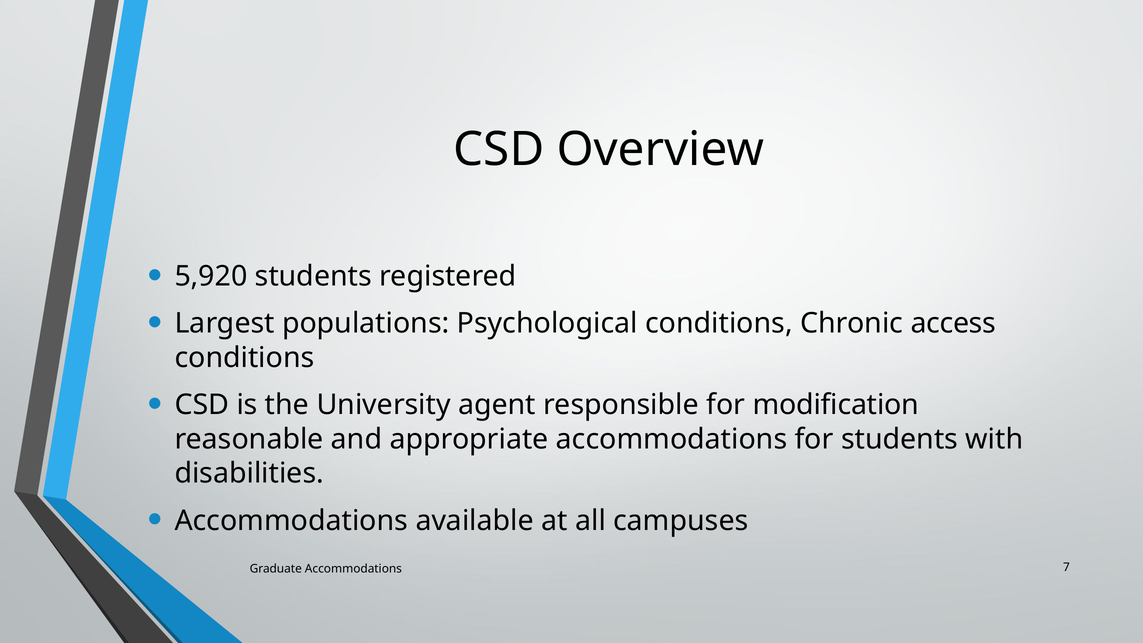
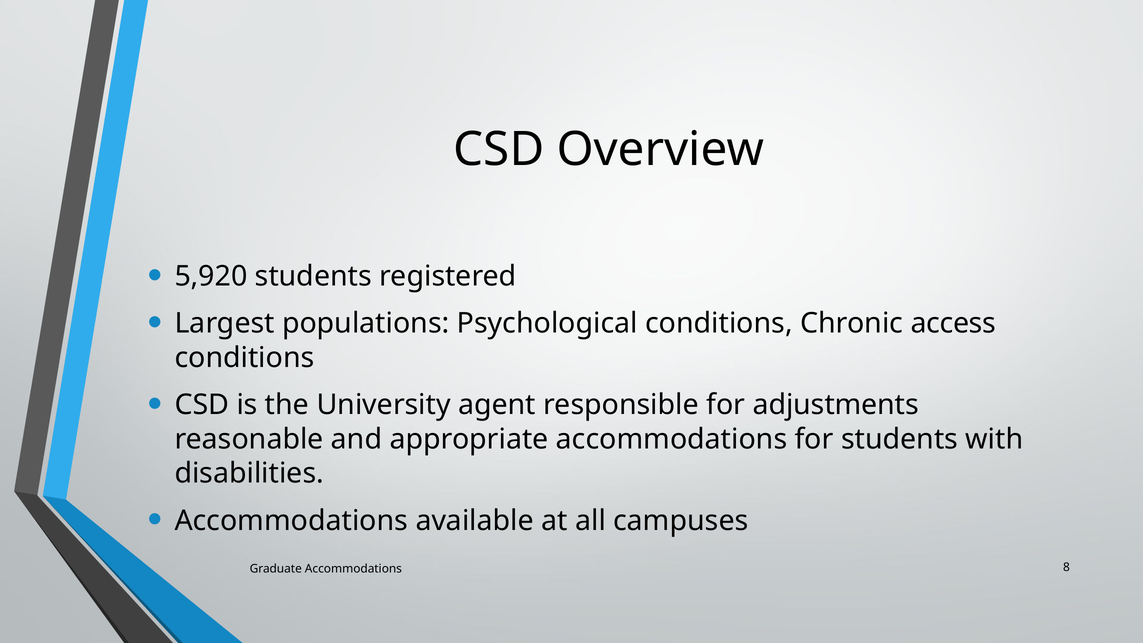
modification: modification -> adjustments (836, 405)
7: 7 -> 8 (1067, 567)
